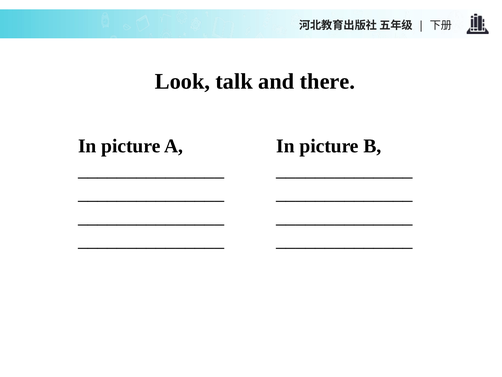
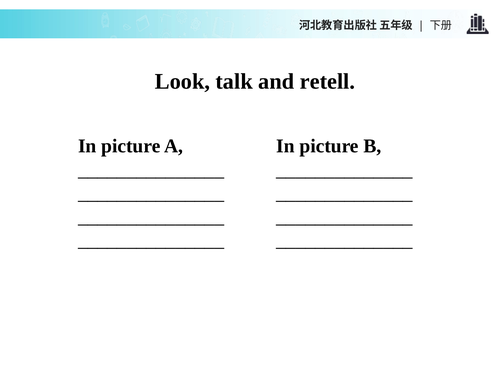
there: there -> retell (327, 81)
